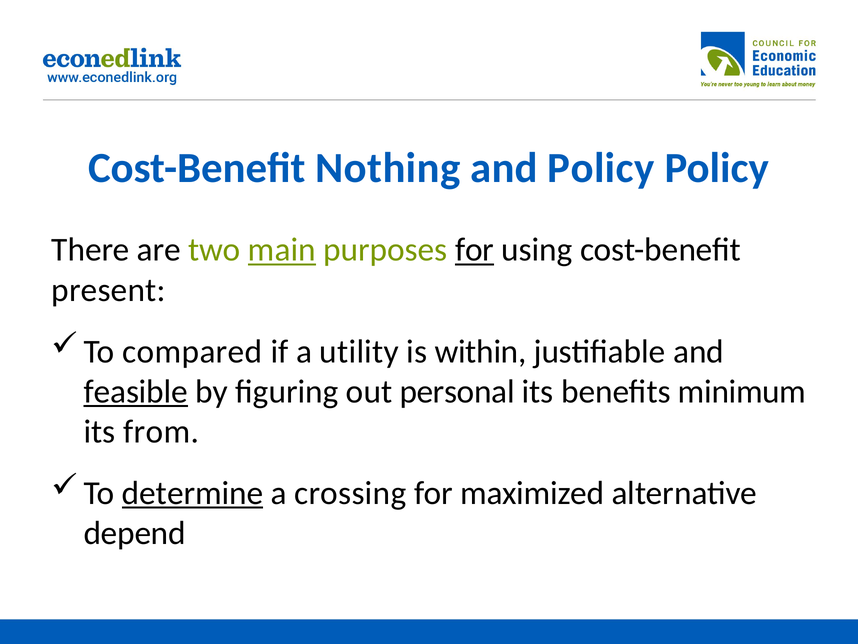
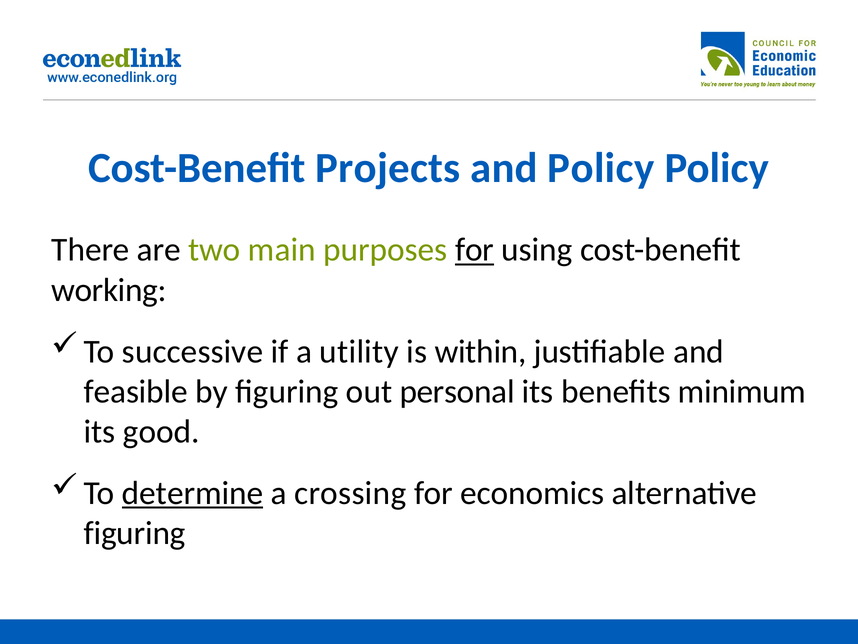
Nothing: Nothing -> Projects (388, 168)
main underline: present -> none (282, 250)
present: present -> working (109, 290)
compared: compared -> successive (193, 351)
feasible underline: present -> none (136, 391)
from: from -> good (161, 431)
maximized: maximized -> economics (532, 493)
depend: depend -> figuring (135, 533)
